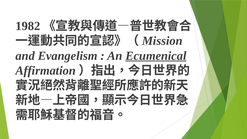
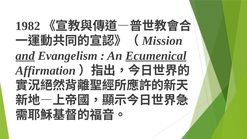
and underline: none -> present (25, 56)
